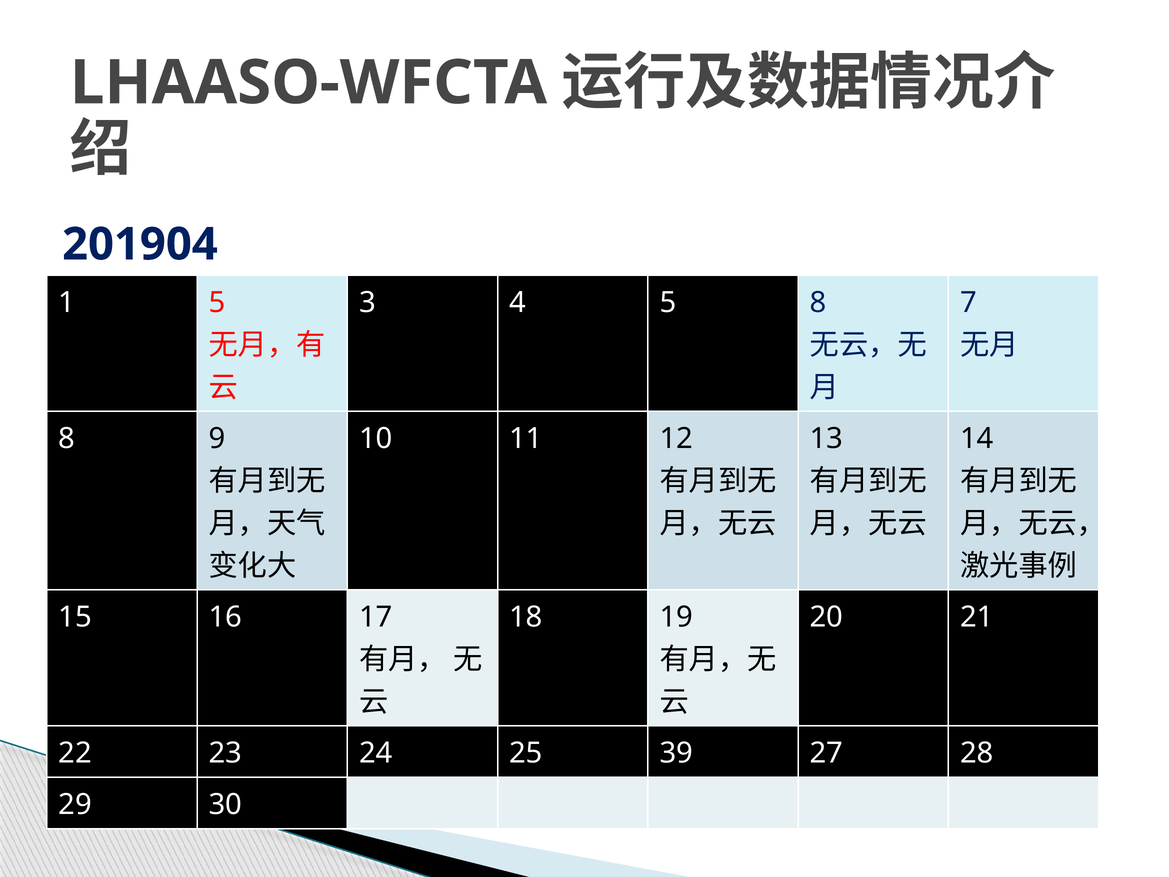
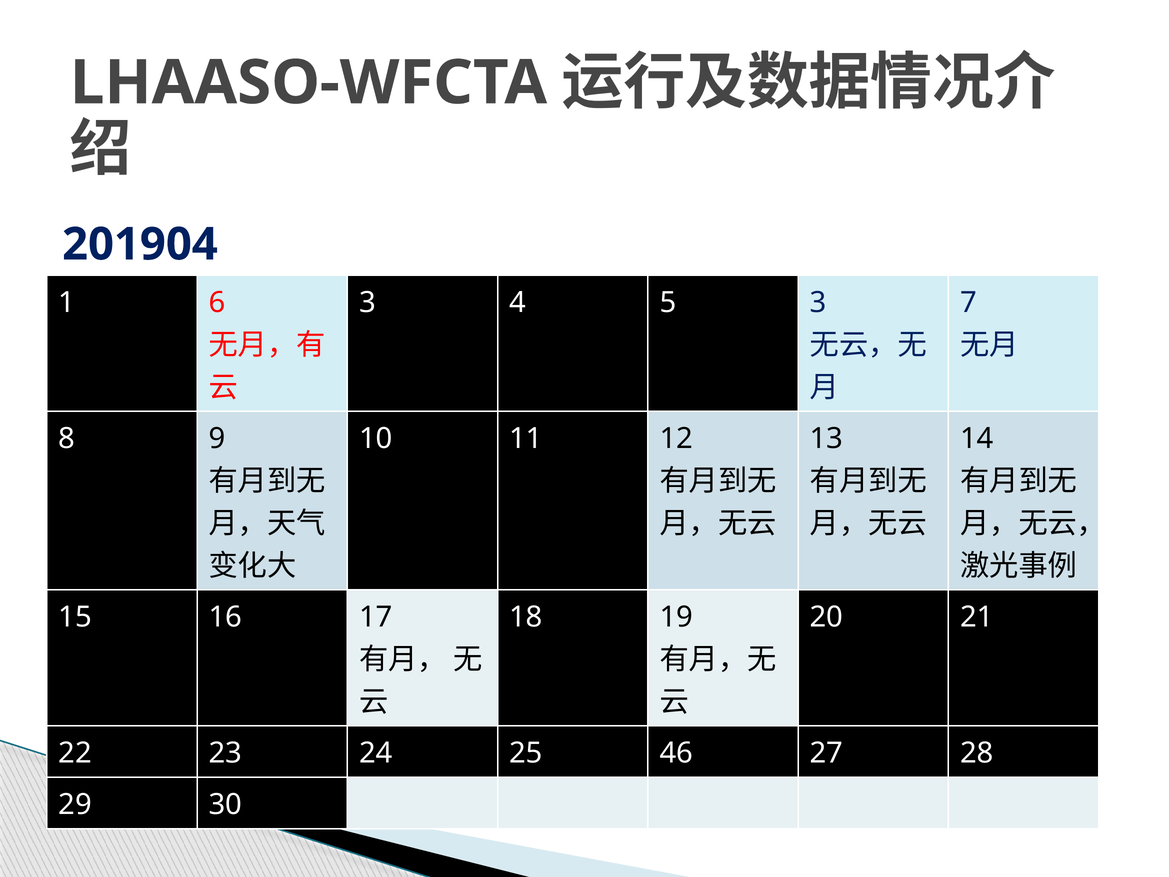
1 5: 5 -> 6 (217, 302)
5 8: 8 -> 3 (818, 302)
39: 39 -> 46 (676, 753)
